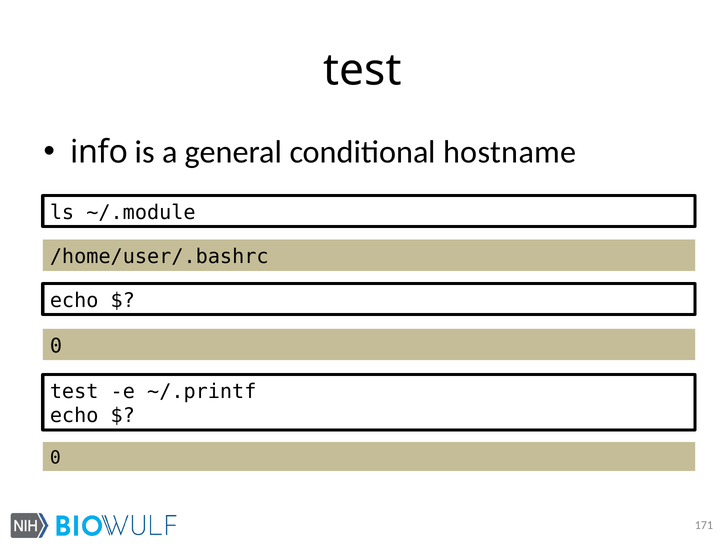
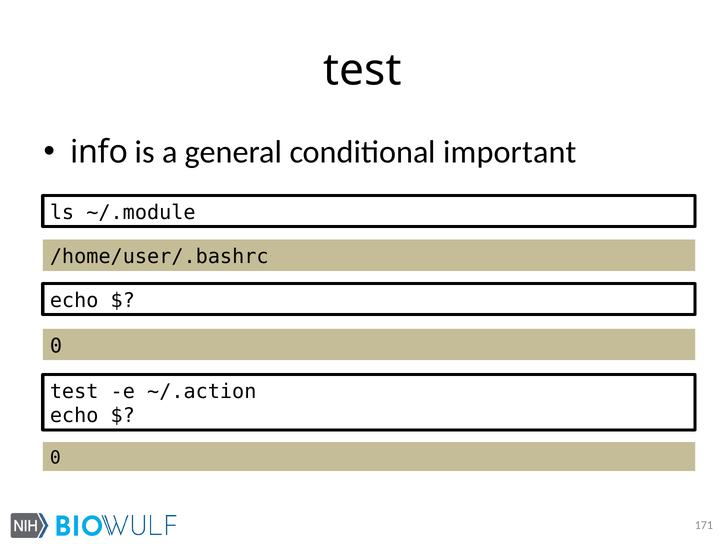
hostname: hostname -> important (510, 152)
~/.printf: ~/.printf -> ~/.action (202, 391)
